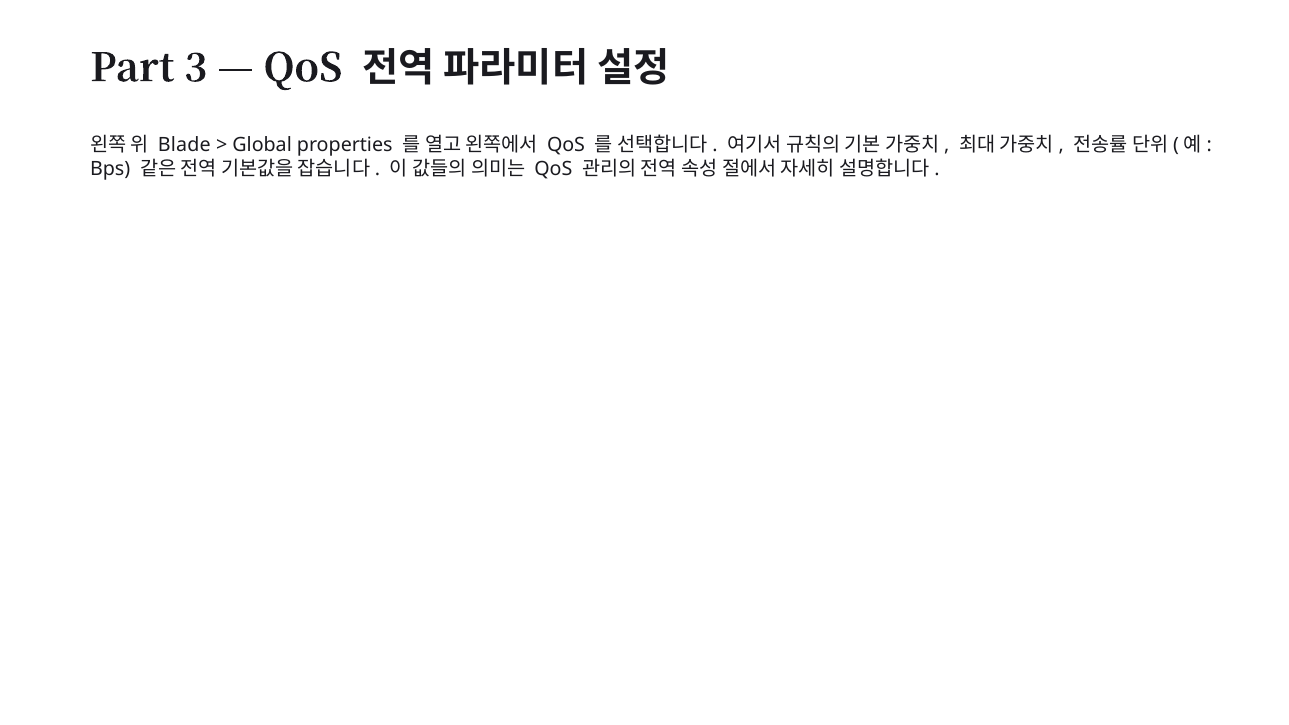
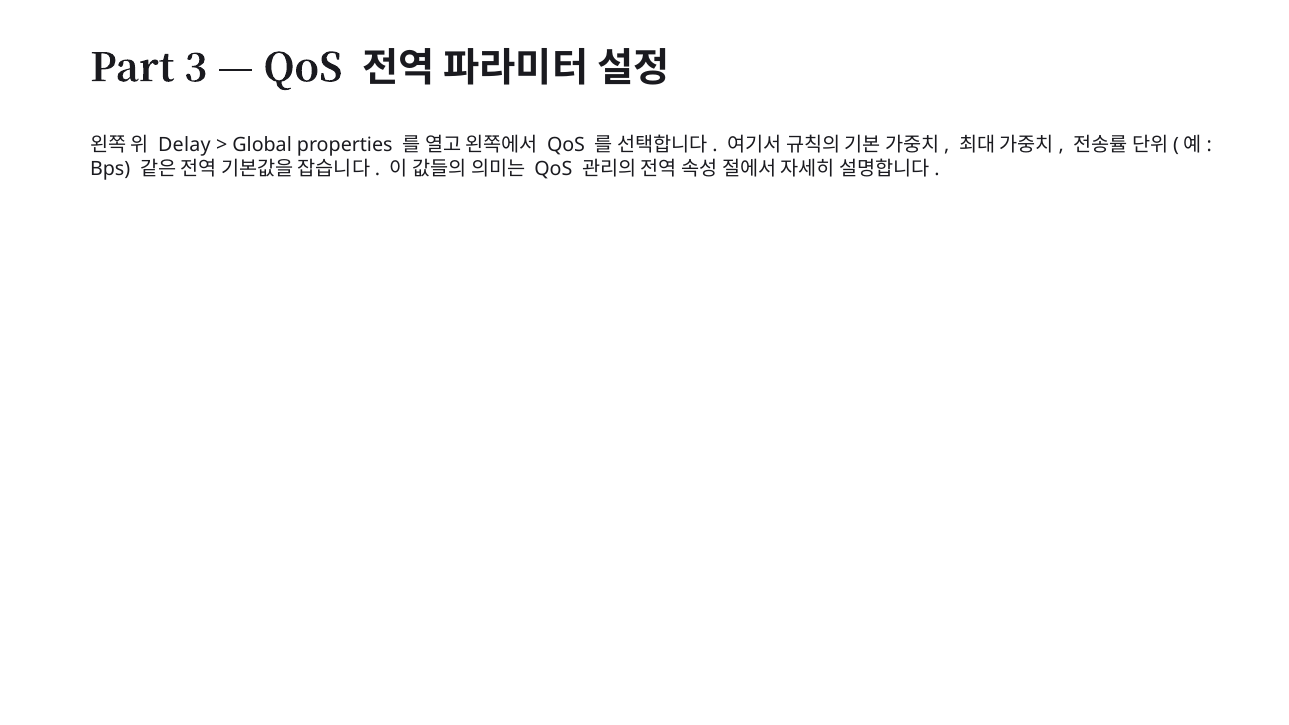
Blade: Blade -> Delay (184, 145)
